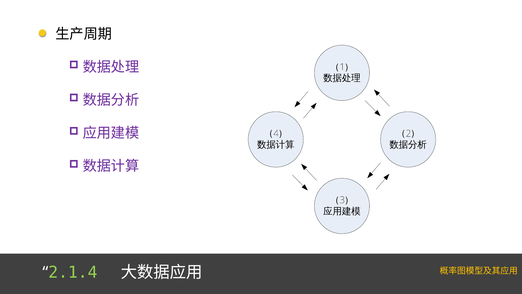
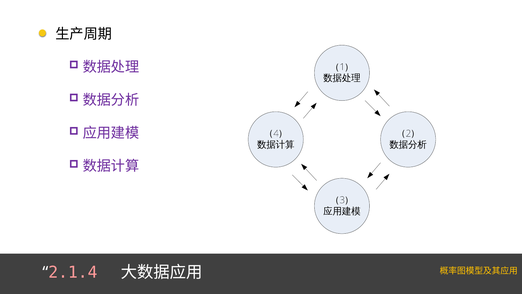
2.1.4 colour: light green -> pink (73, 272)
